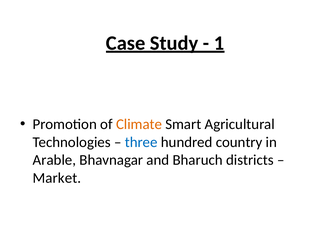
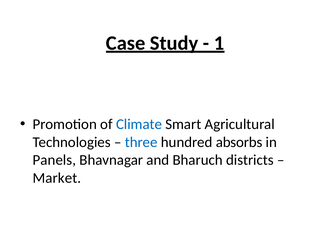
Climate colour: orange -> blue (139, 124)
country: country -> absorbs (239, 142)
Arable: Arable -> Panels (54, 160)
